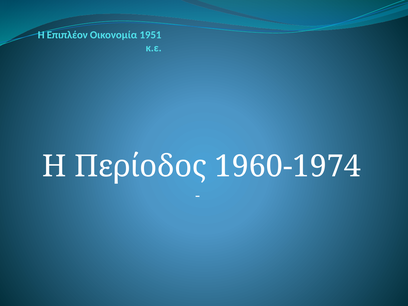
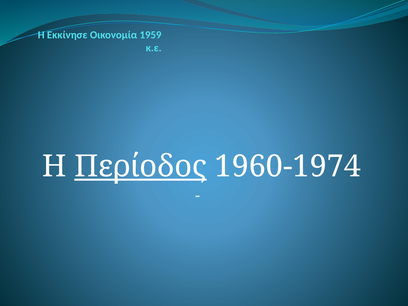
Επιπλέον: Επιπλέον -> Εκκίνησε (67, 35)
1951: 1951 -> 1959 (151, 35)
Περίοδος underline: none -> present (141, 167)
